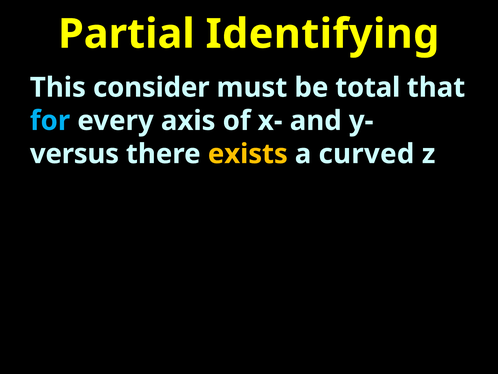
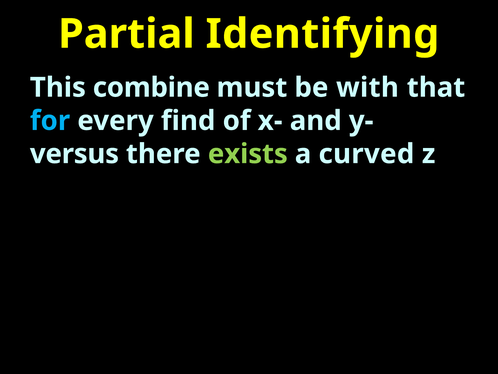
consider: consider -> combine (151, 87)
total: total -> with (367, 87)
axis: axis -> find (188, 121)
exists colour: yellow -> light green (248, 154)
